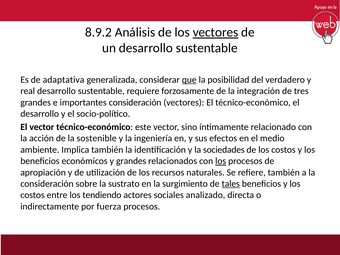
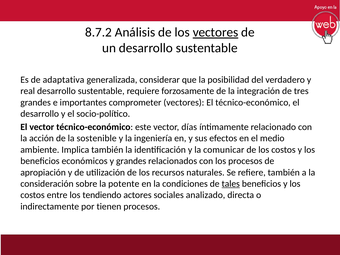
8.9.2: 8.9.2 -> 8.7.2 (99, 32)
que underline: present -> none (189, 80)
importantes consideración: consideración -> comprometer (135, 102)
sino: sino -> días (189, 127)
sociedades: sociedades -> comunicar (224, 150)
los underline: present -> none (221, 161)
sustrato: sustrato -> potente (124, 184)
surgimiento: surgimiento -> condiciones (185, 184)
fuerza: fuerza -> tienen (109, 206)
